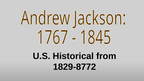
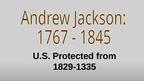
Historical: Historical -> Protected (73, 56)
1829-8772: 1829-8772 -> 1829-1335 (75, 67)
